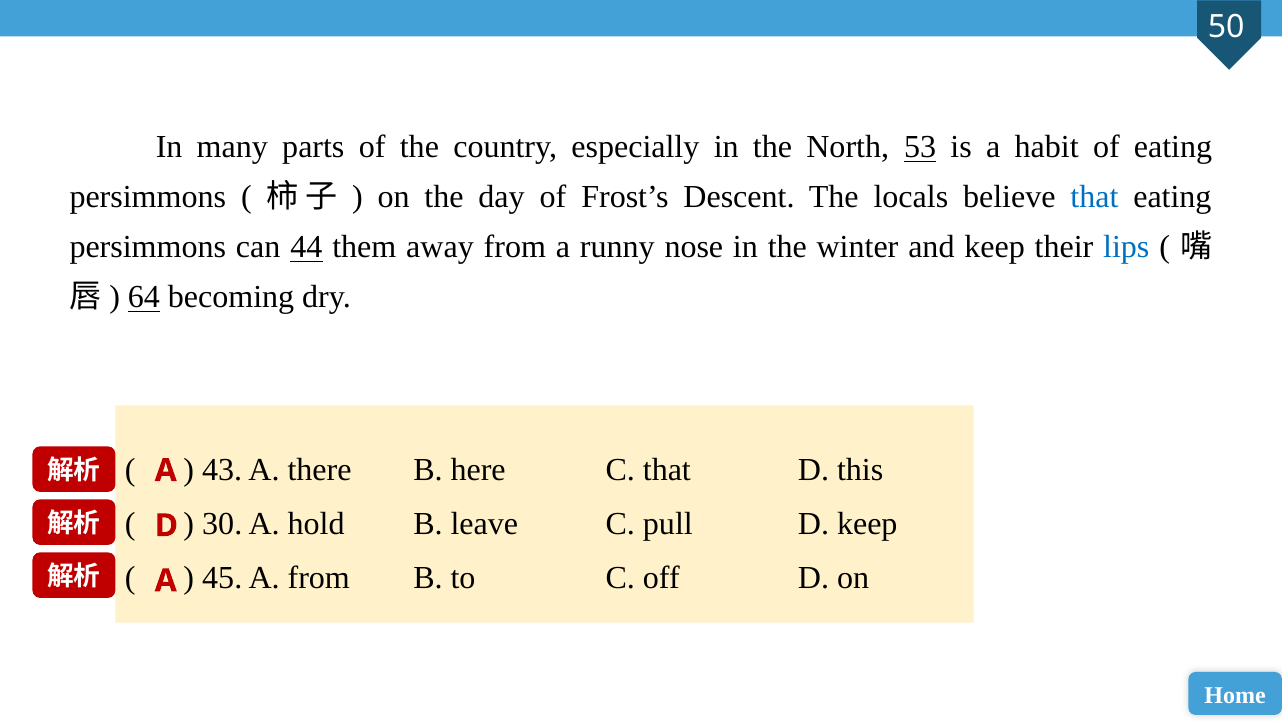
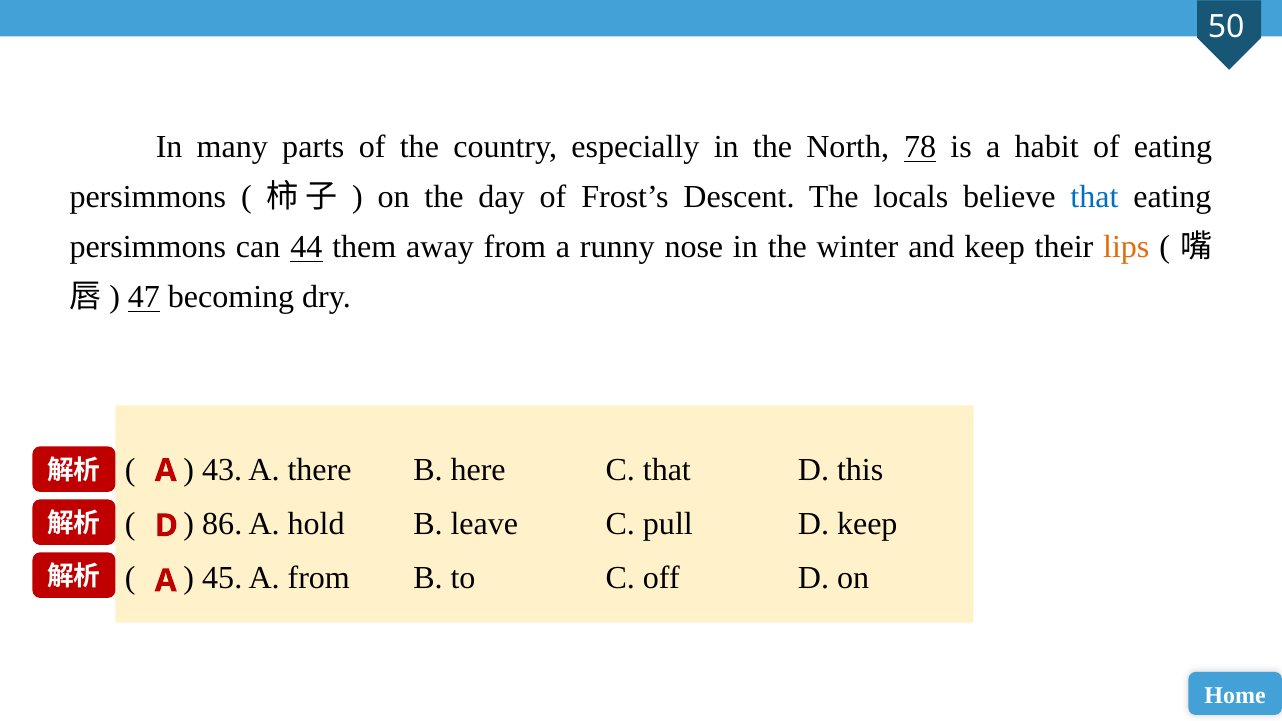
53: 53 -> 78 (920, 147)
lips colour: blue -> orange (1126, 247)
64: 64 -> 47 (144, 297)
30: 30 -> 86 (222, 524)
